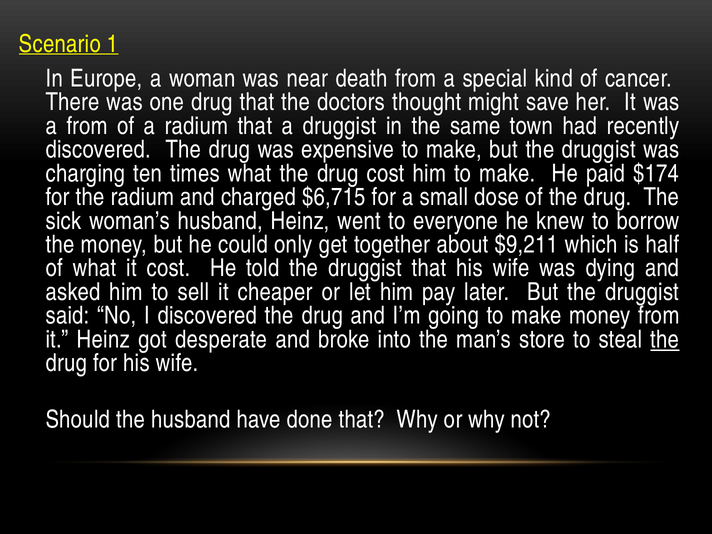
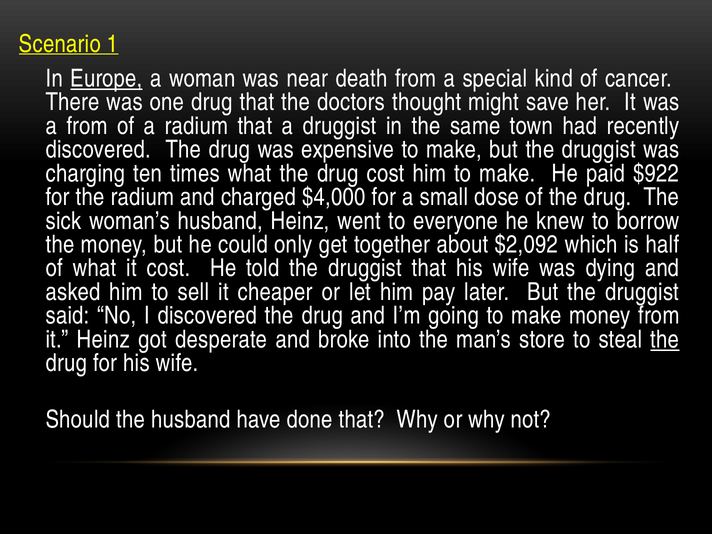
Europe underline: none -> present (106, 79)
$174: $174 -> $922 (656, 173)
$6,715: $6,715 -> $4,000 (334, 197)
$9,211: $9,211 -> $2,092 (526, 245)
